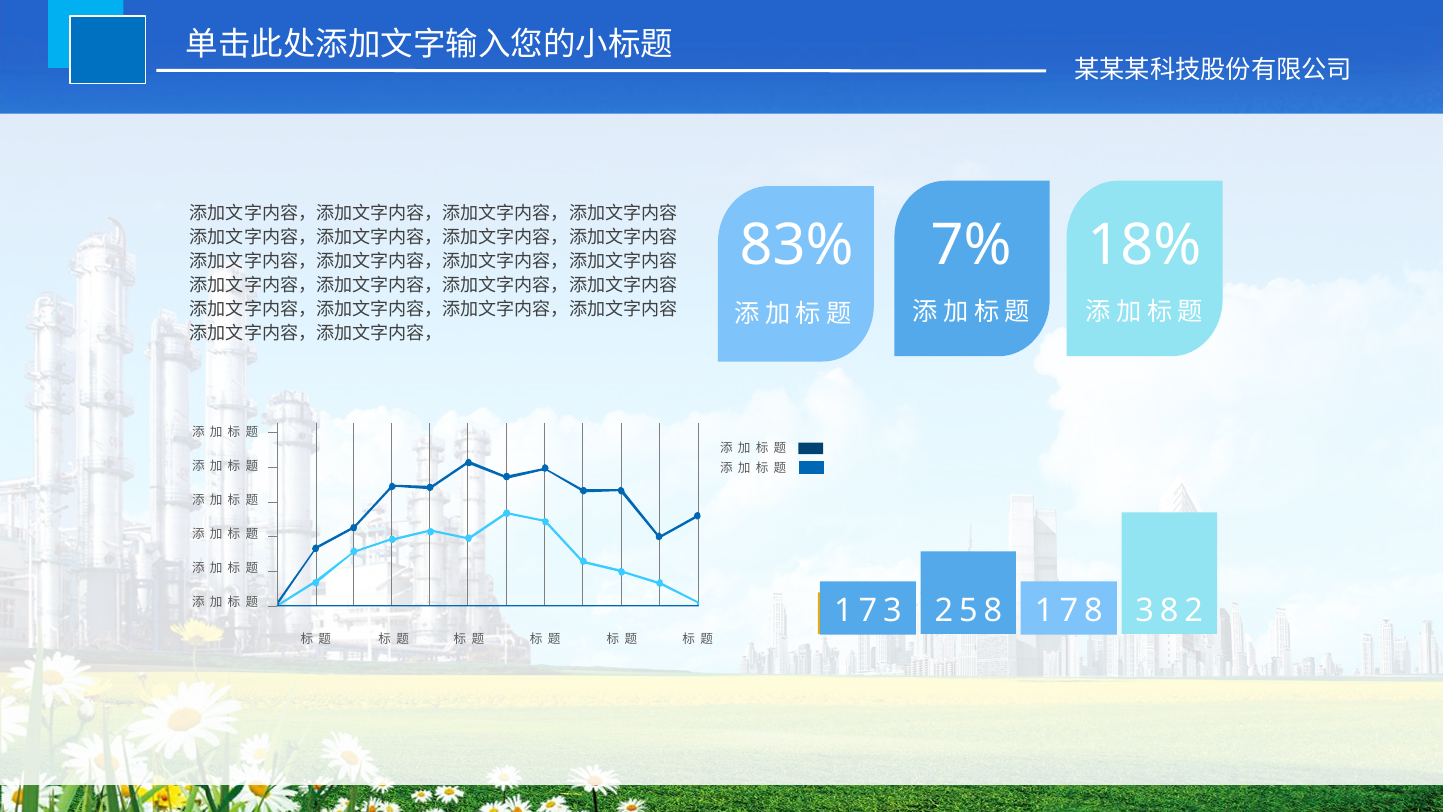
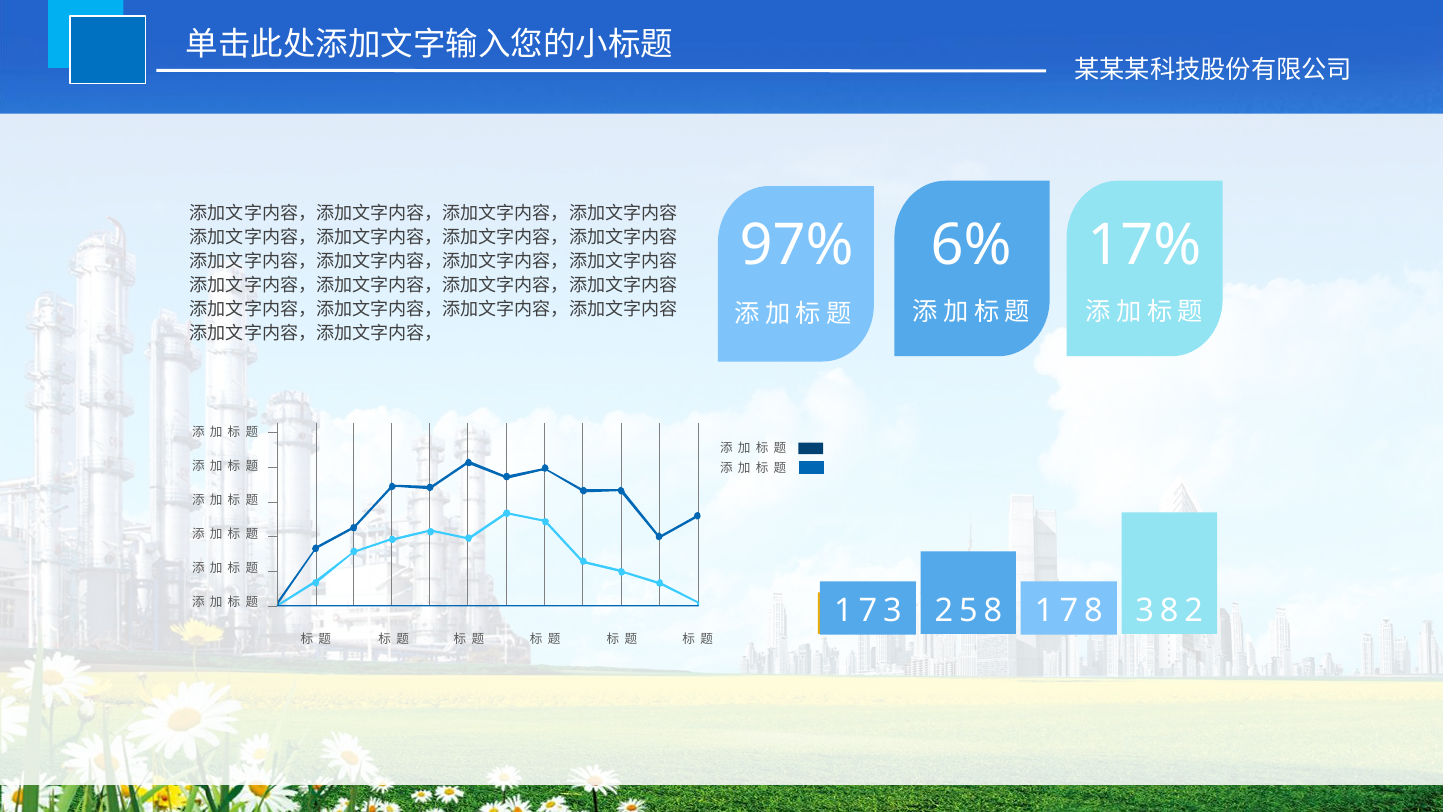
83%: 83% -> 97% (797, 245)
7%: 7% -> 6% (971, 245)
18%: 18% -> 17% (1144, 245)
